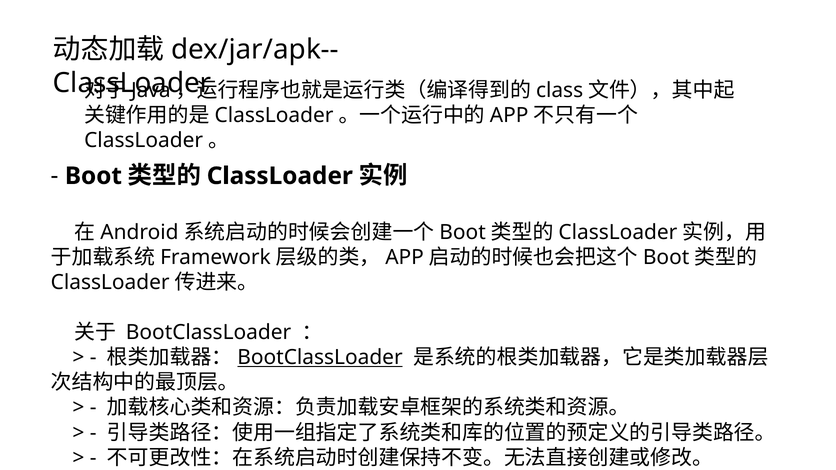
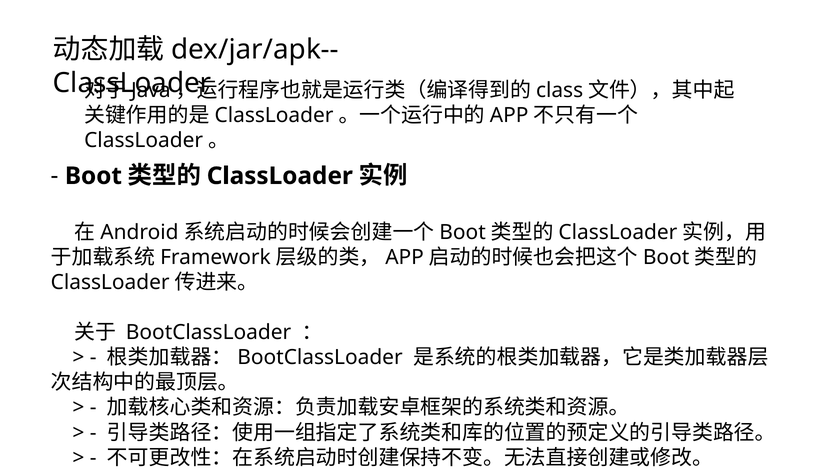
BootClassLoader underline: present -> none (320, 358)
